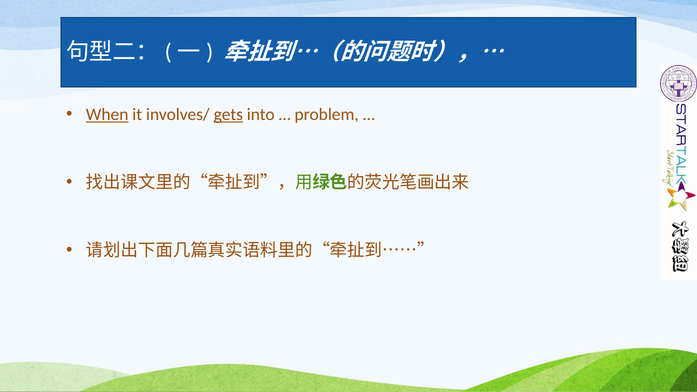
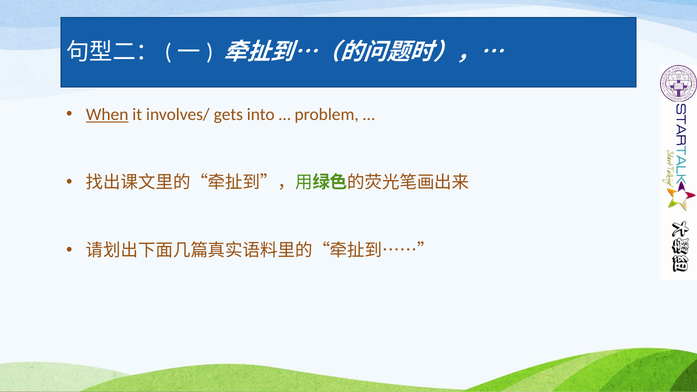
gets underline: present -> none (228, 114)
